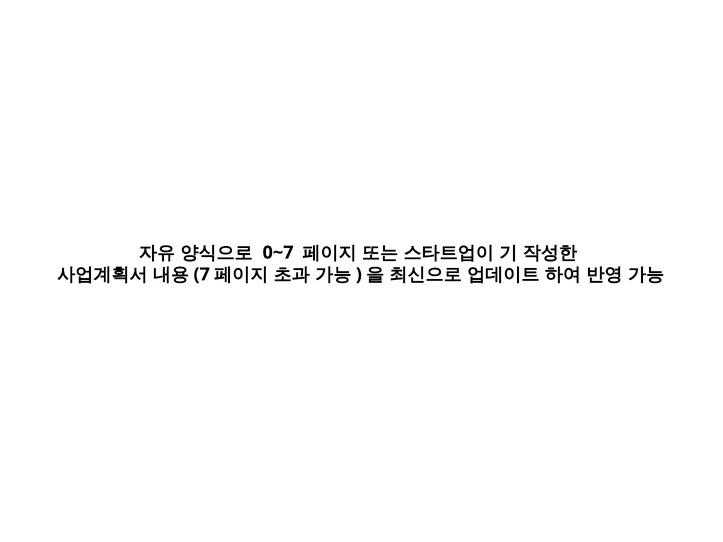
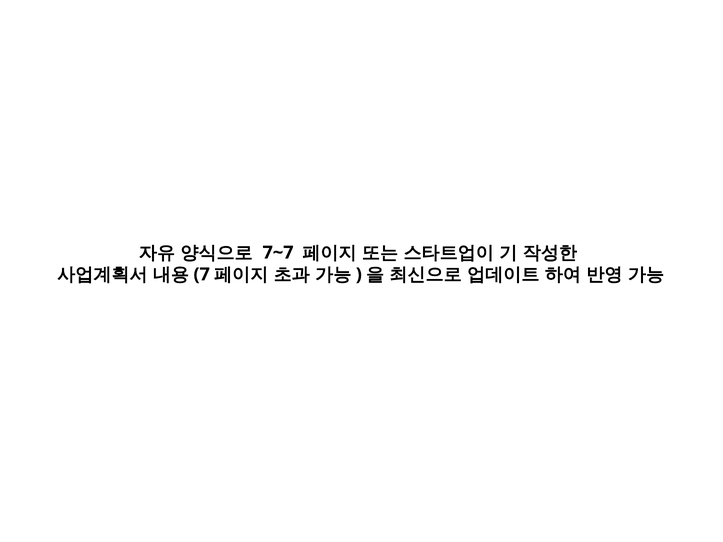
0~7: 0~7 -> 7~7 (278, 253)
